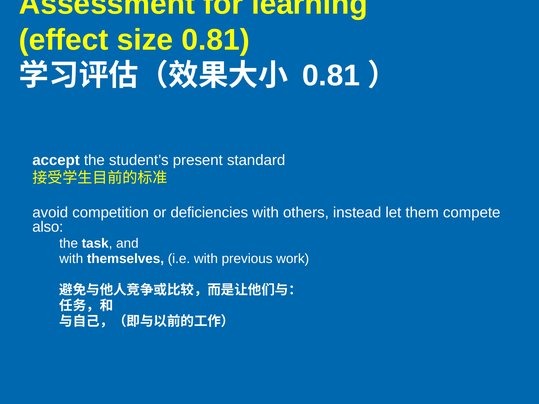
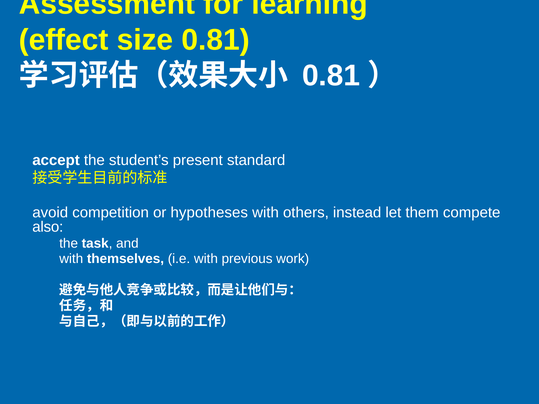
deficiencies: deficiencies -> hypotheses (209, 213)
